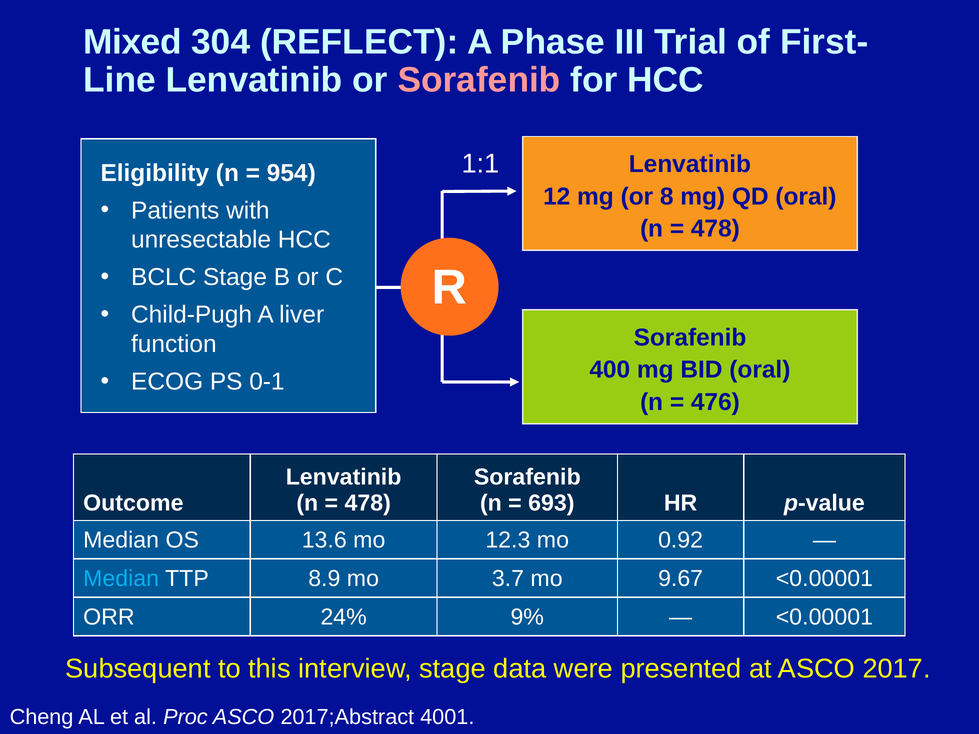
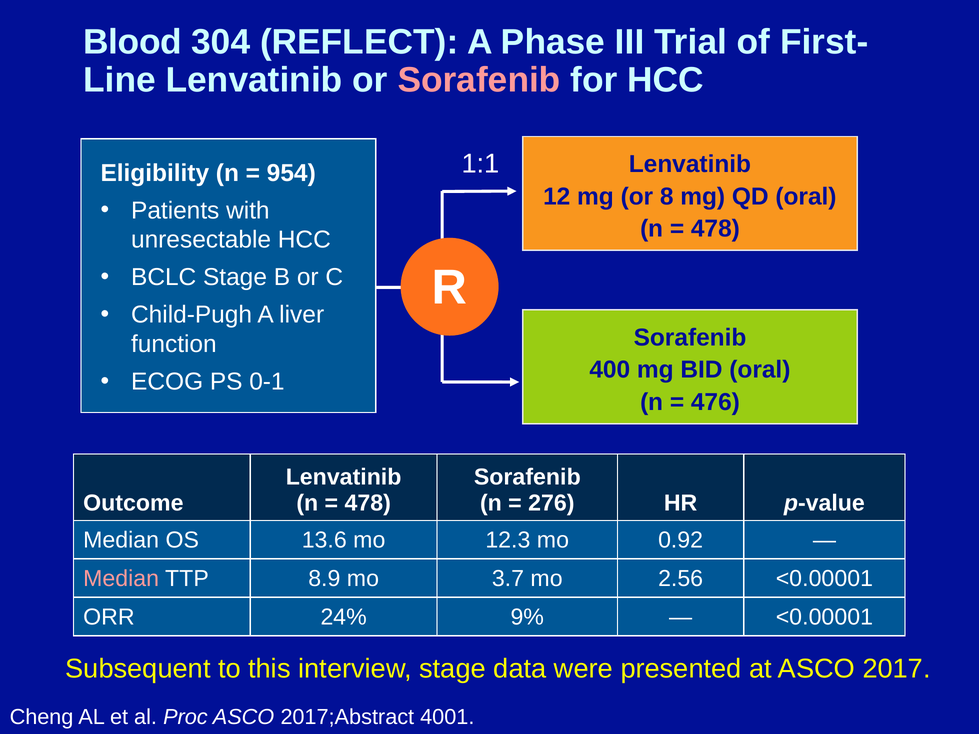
Mixed: Mixed -> Blood (132, 42)
693: 693 -> 276 (551, 503)
Median colour: light blue -> pink (121, 579)
9.67: 9.67 -> 2.56 (681, 579)
